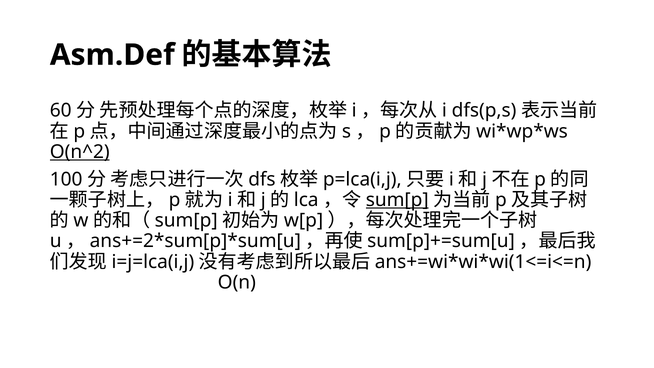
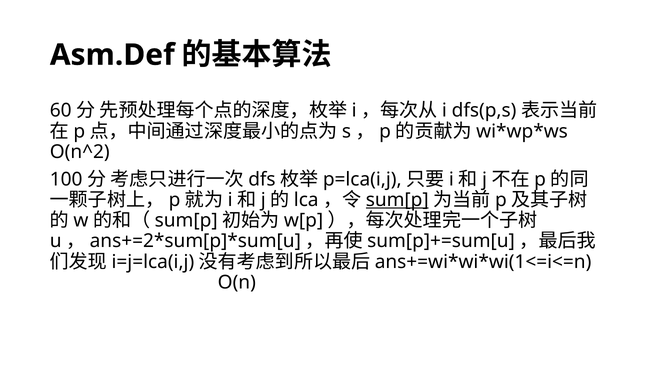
O(n^2 underline: present -> none (80, 152)
